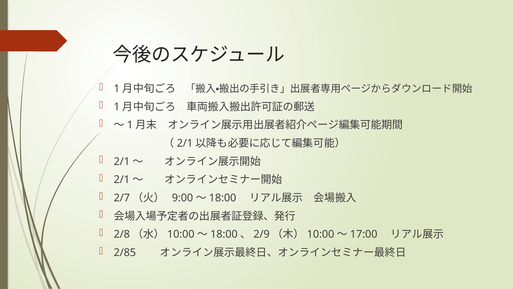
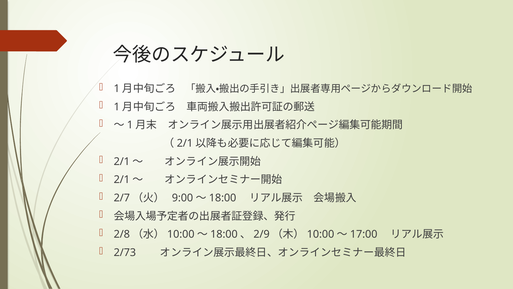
2/85: 2/85 -> 2/73 (125, 252)
